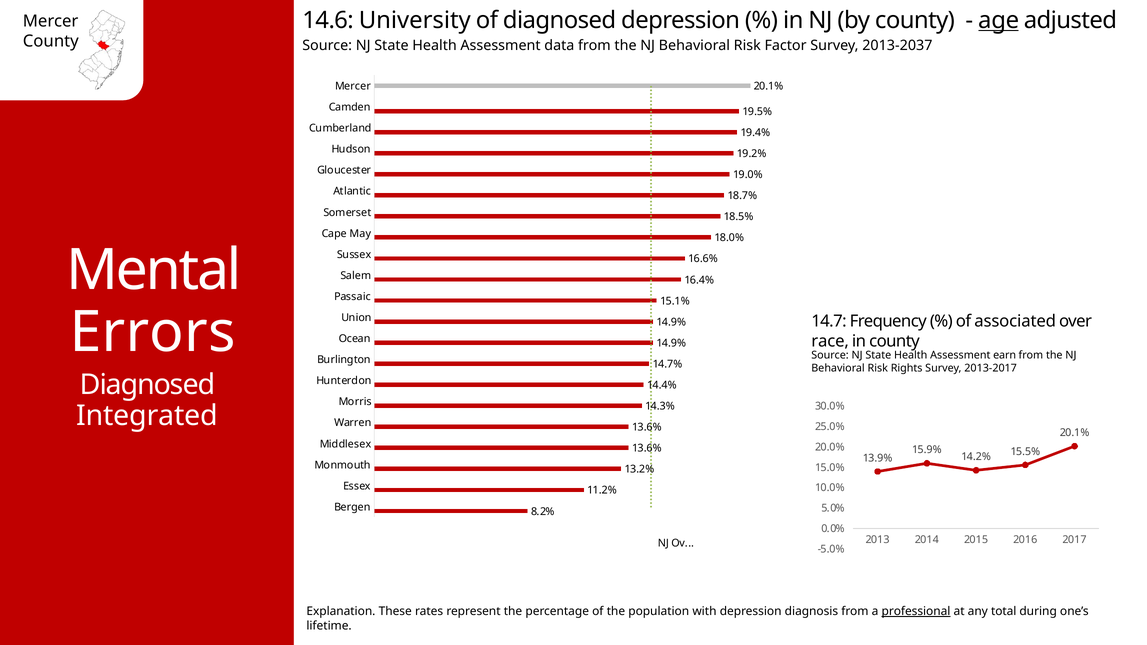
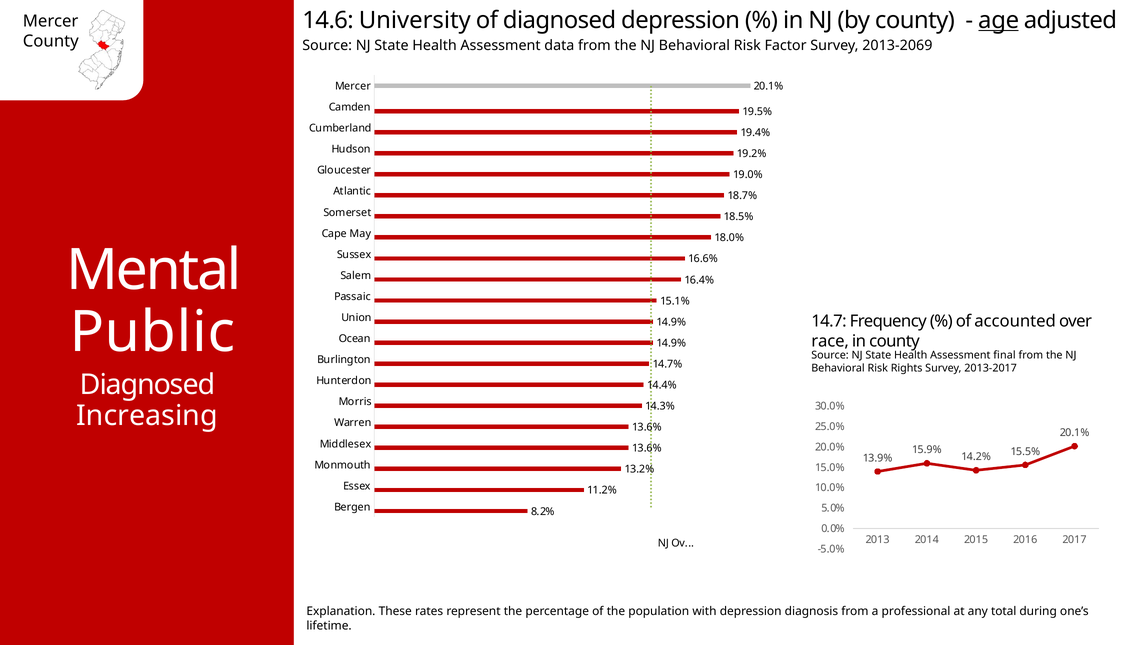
2013-2037: 2013-2037 -> 2013-2069 (897, 46)
associated: associated -> accounted (1015, 321)
Errors: Errors -> Public (152, 333)
earn: earn -> final (1004, 356)
Integrated: Integrated -> Increasing (147, 416)
professional underline: present -> none (916, 612)
